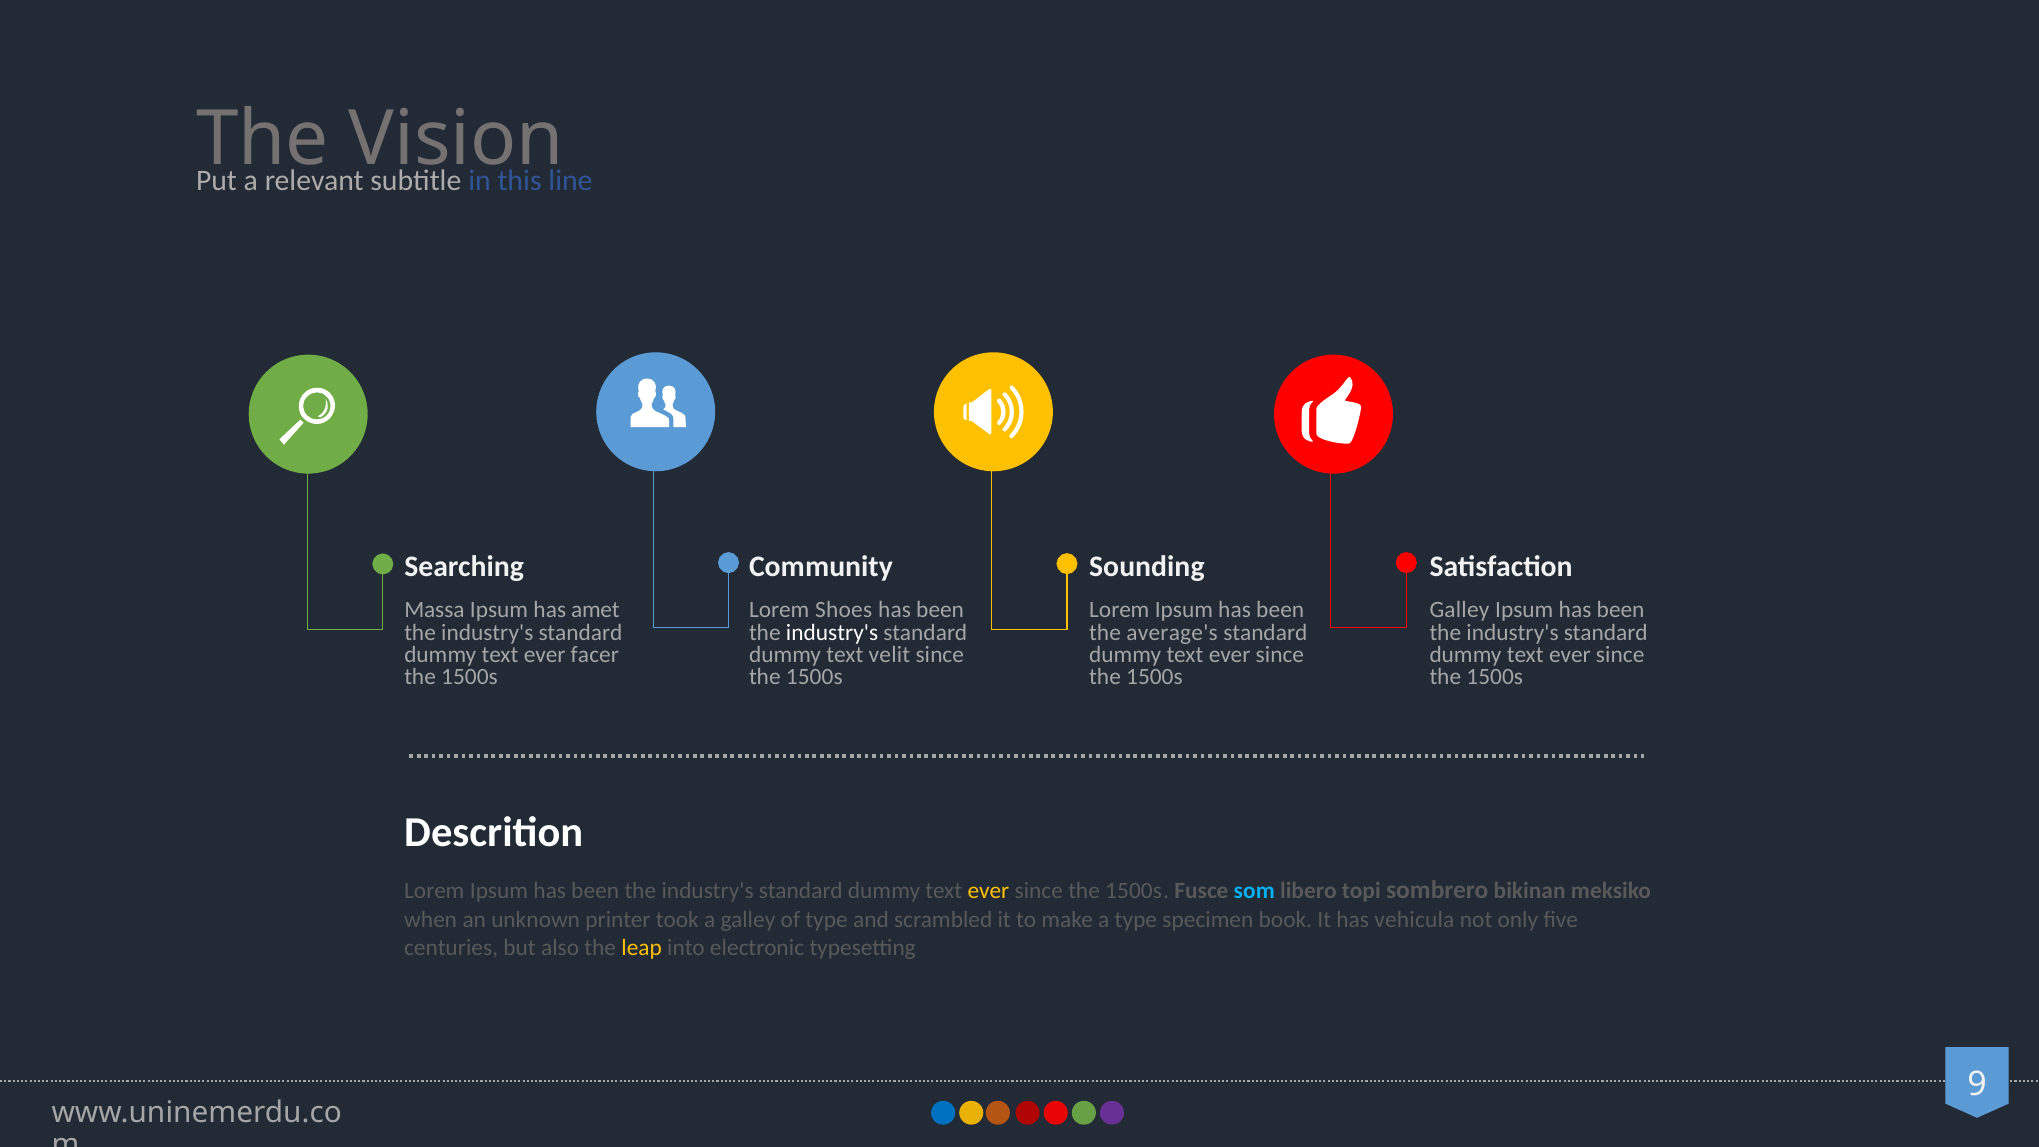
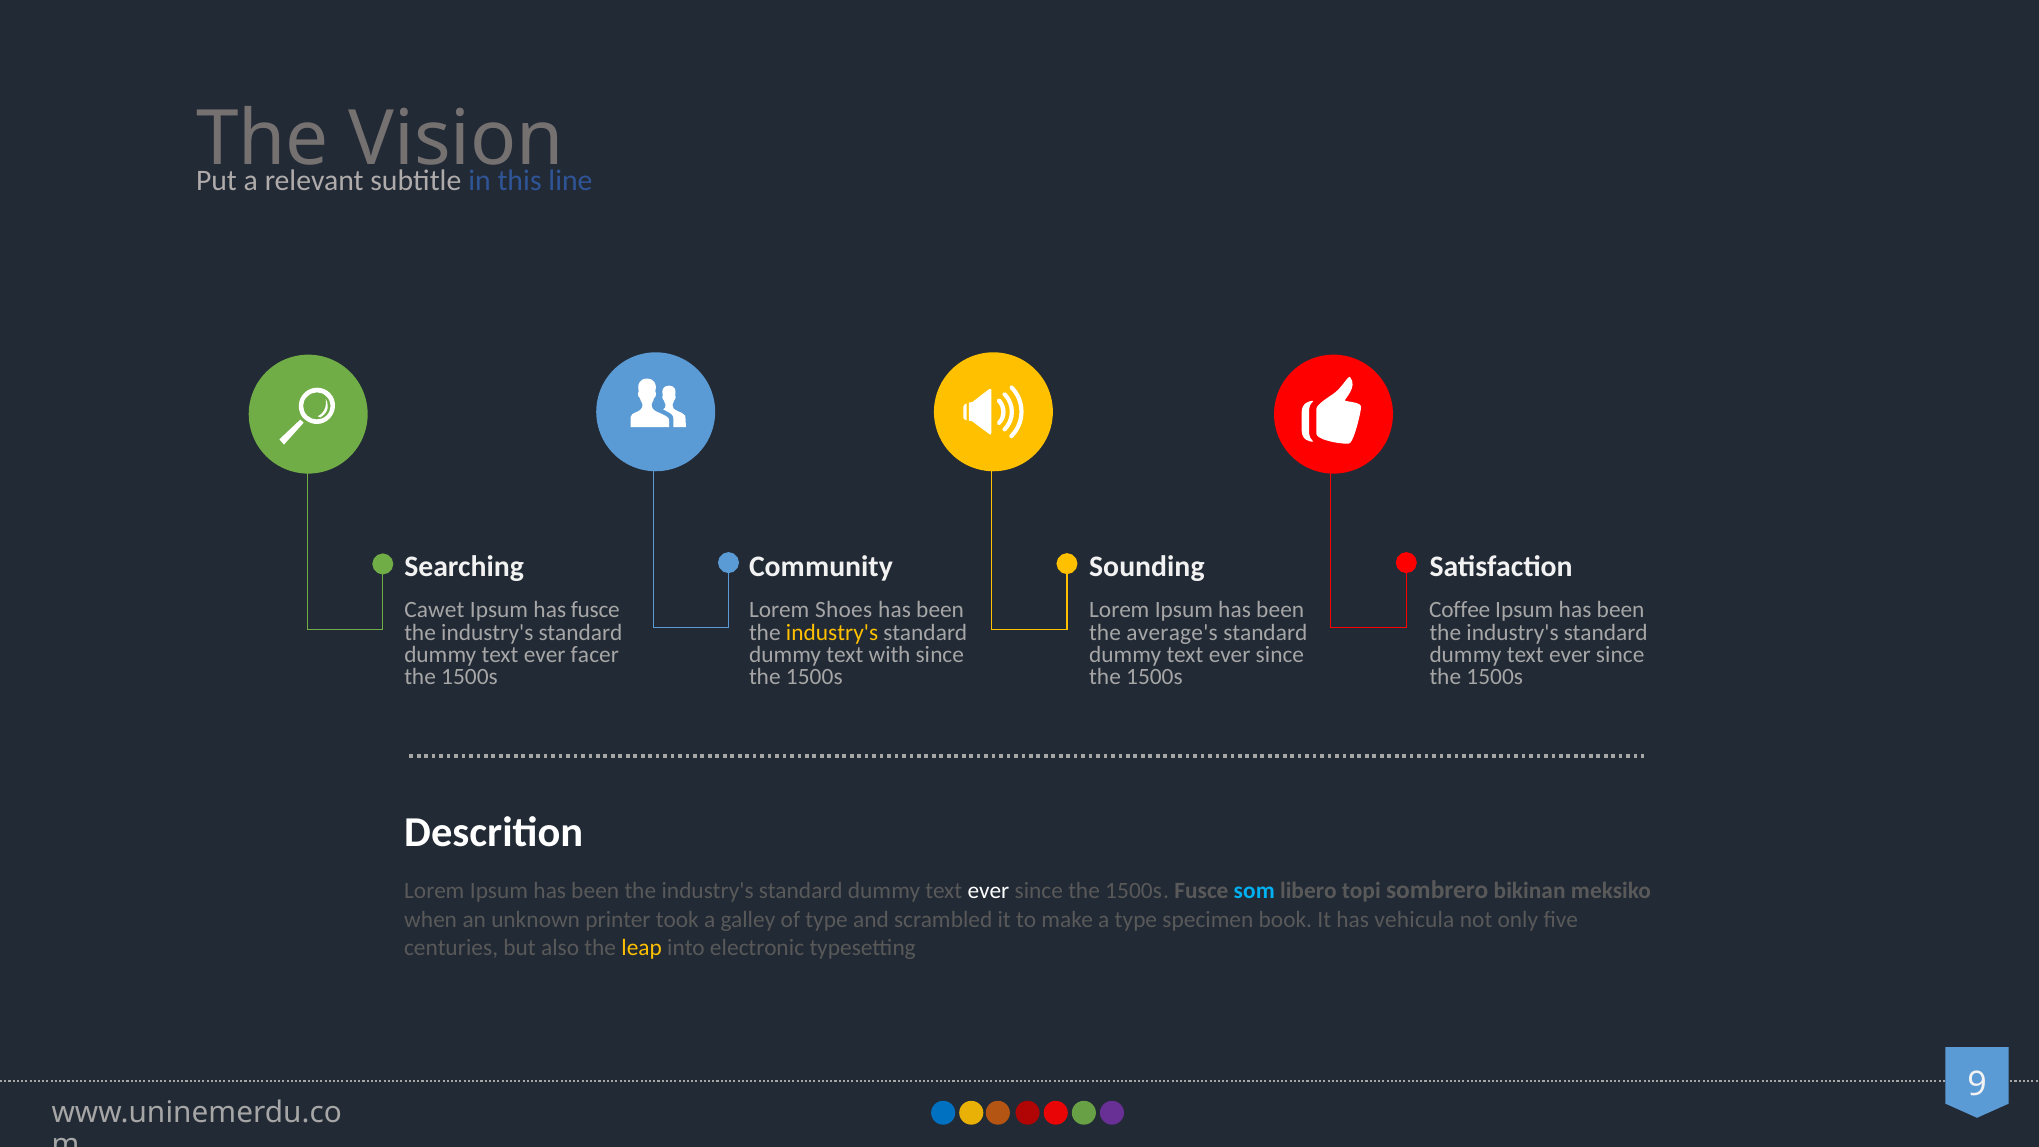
Massa: Massa -> Cawet (434, 610)
has amet: amet -> fusce (595, 610)
Galley: Galley -> Coffee (1460, 610)
industry's colour: white -> yellow (832, 632)
velit: velit -> with (890, 655)
ever colour: yellow -> white (988, 891)
